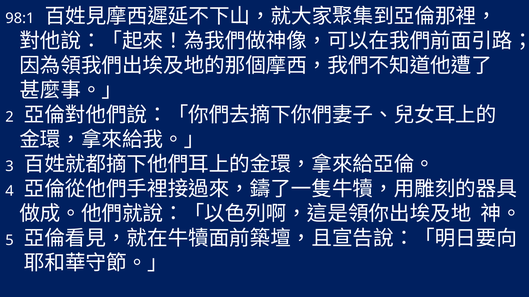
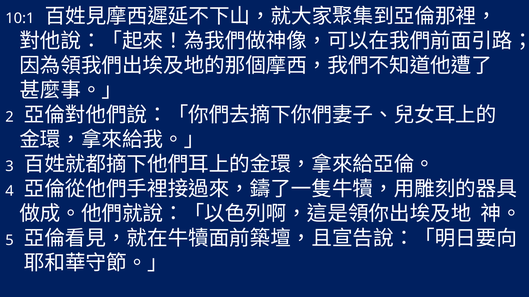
98:1: 98:1 -> 10:1 (20, 18)
